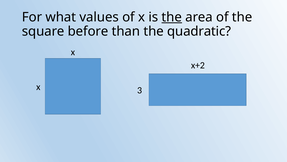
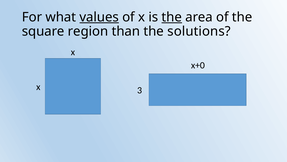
values underline: none -> present (99, 17)
before: before -> region (88, 31)
quadratic: quadratic -> solutions (199, 31)
x+2: x+2 -> x+0 (198, 65)
